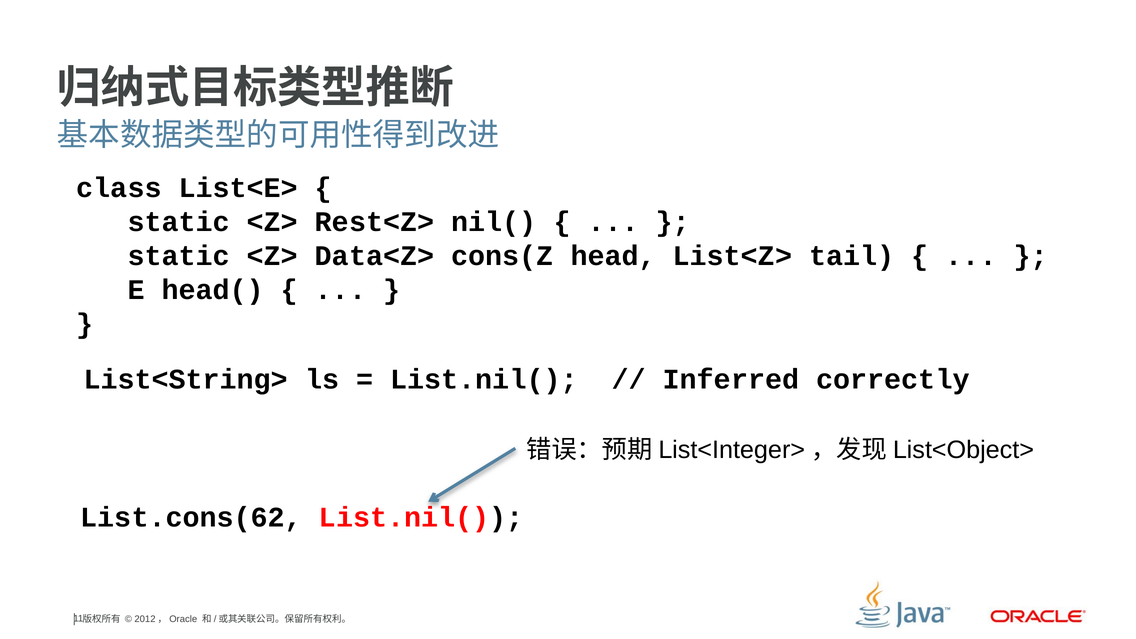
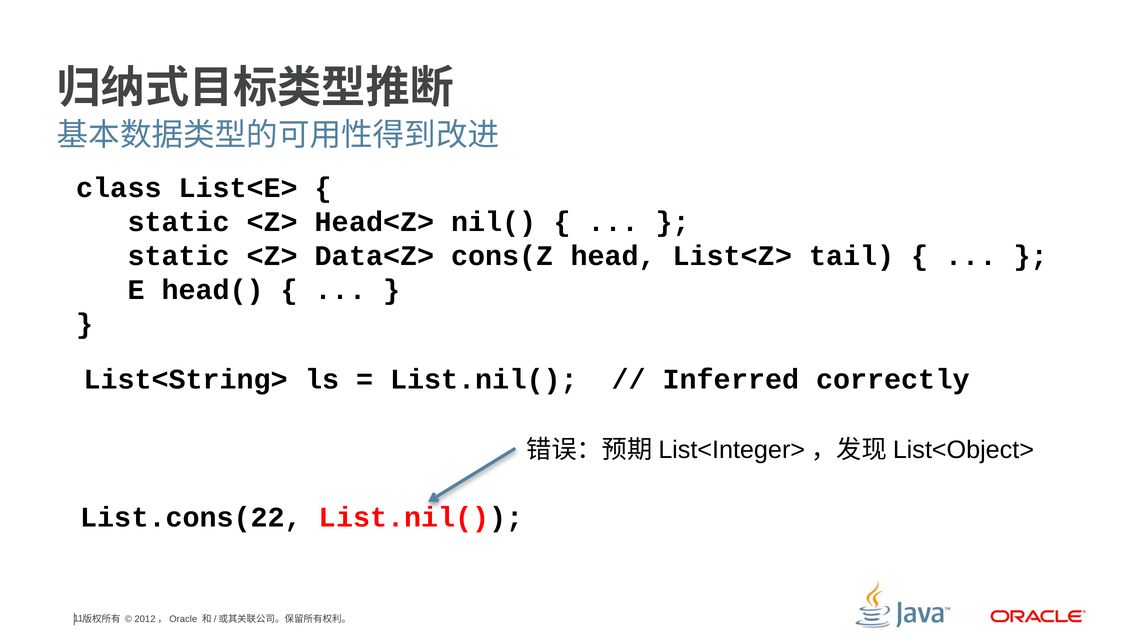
Rest<Z>: Rest<Z> -> Head<Z> (375, 222)
List.cons(62: List.cons(62 -> List.cons(22 (191, 517)
